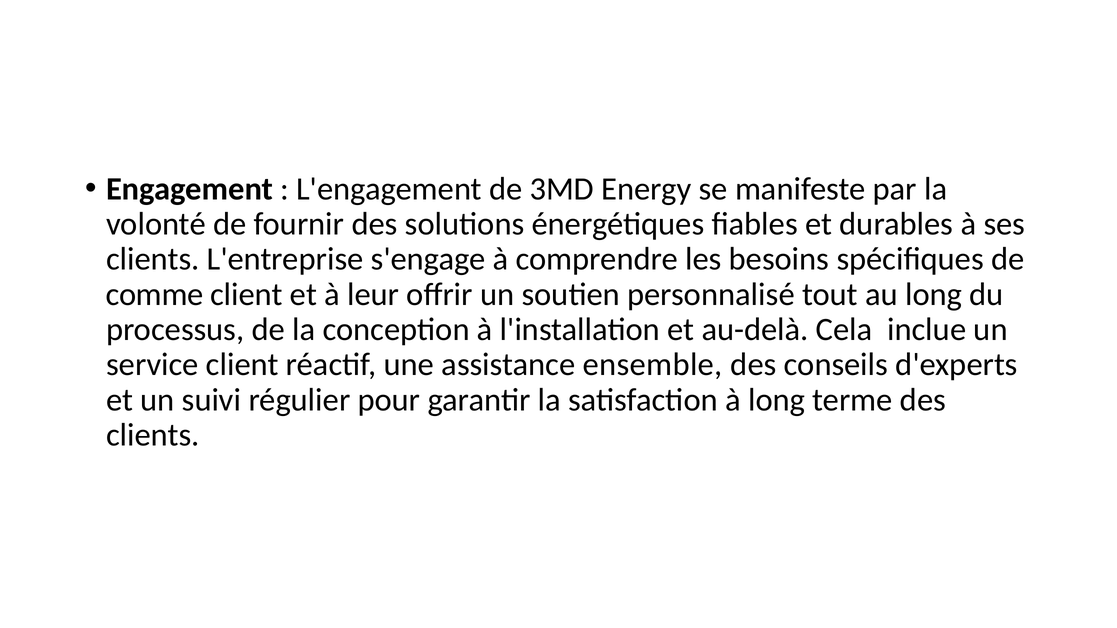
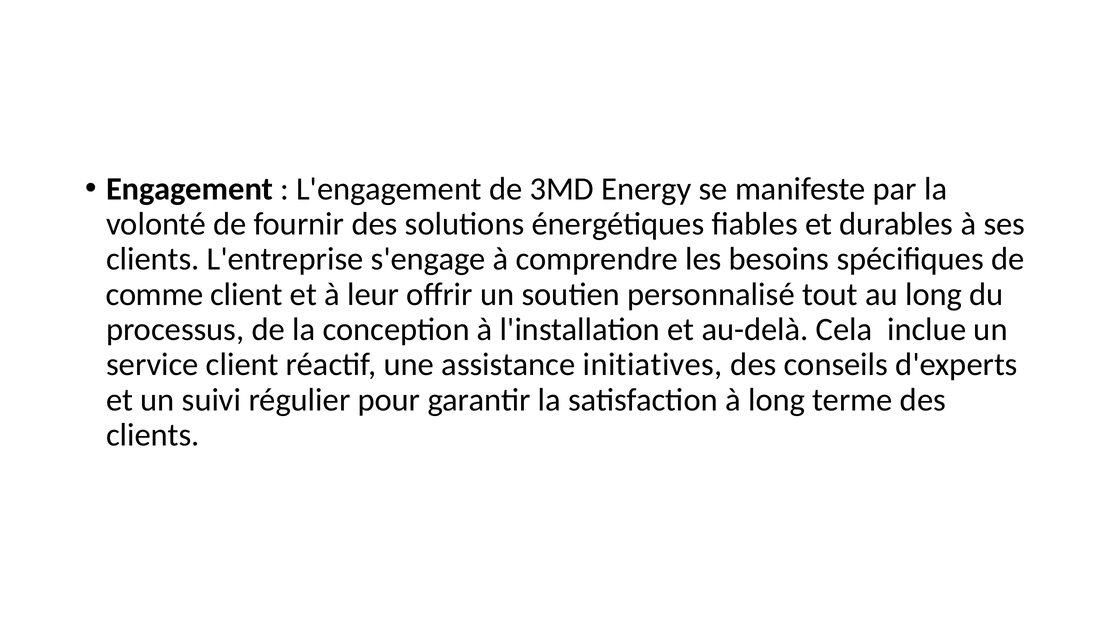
ensemble: ensemble -> initiatives (653, 365)
